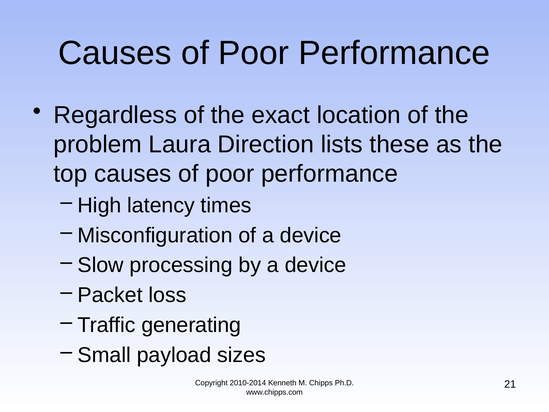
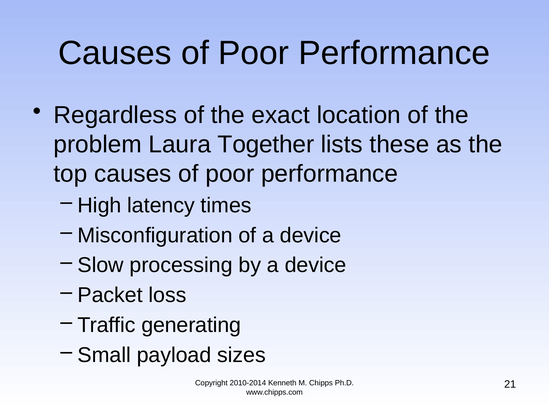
Direction: Direction -> Together (266, 144)
